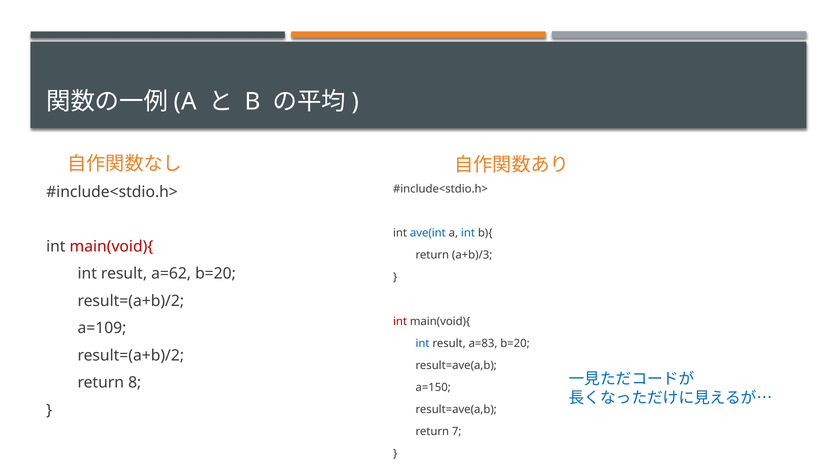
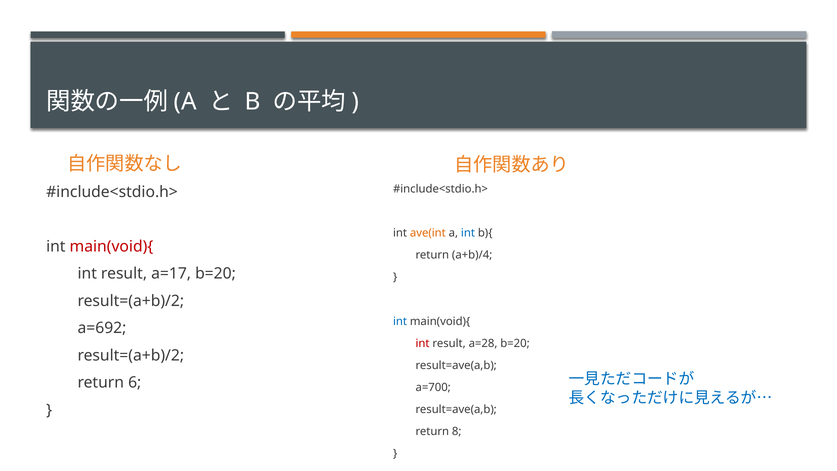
ave(int colour: blue -> orange (428, 233)
a+b)/3: a+b)/3 -> a+b)/4 (472, 255)
a=62: a=62 -> a=17 (171, 274)
int colour: red -> blue (400, 321)
a=109: a=109 -> a=692 (102, 328)
int colour: blue -> red (423, 343)
a=83: a=83 -> a=28 (483, 343)
8: 8 -> 6 (135, 383)
a=150: a=150 -> a=700 (433, 387)
7: 7 -> 8 (457, 431)
